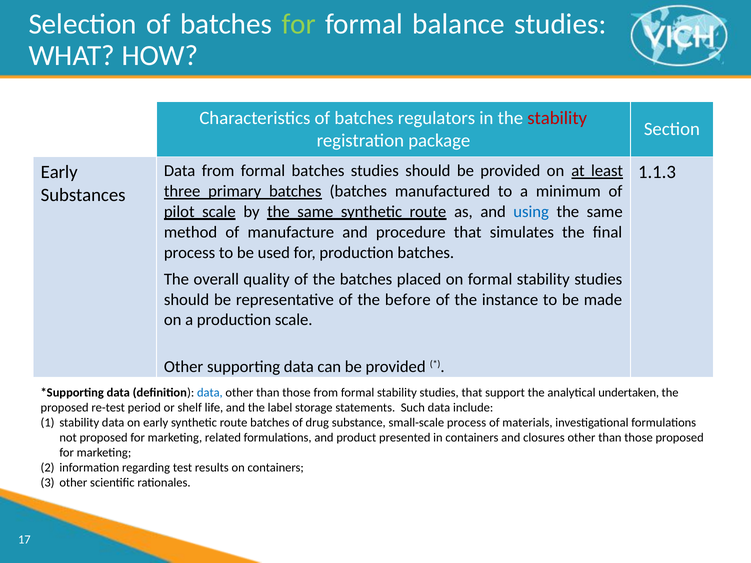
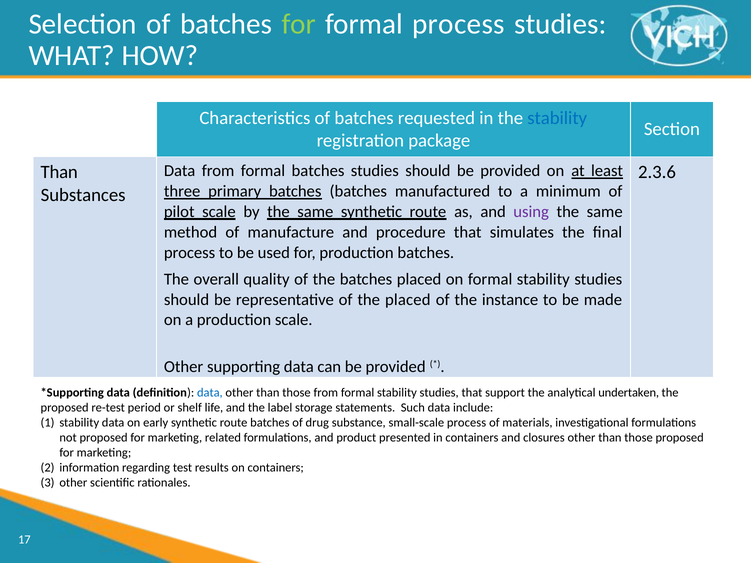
formal balance: balance -> process (458, 24)
regulators: regulators -> requested (436, 118)
stability colour: red -> blue (557, 118)
Early: Early -> Than (59, 172)
1.1.3: 1.1.3 -> 2.3.6 (657, 172)
using colour: blue -> purple (531, 212)
the before: before -> placed (408, 300)
